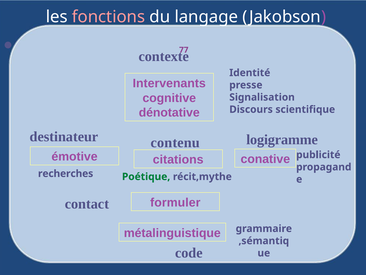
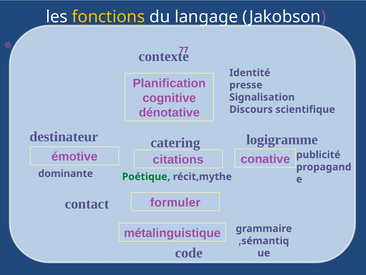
fonctions colour: pink -> yellow (109, 17)
Intervenants: Intervenants -> Planification (169, 83)
contenu: contenu -> catering (175, 142)
recherches: recherches -> dominante (66, 173)
